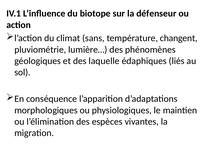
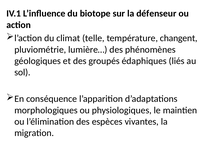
sans: sans -> telle (93, 38)
laquelle: laquelle -> groupés (104, 61)
